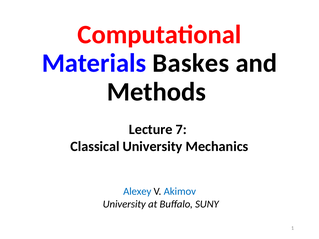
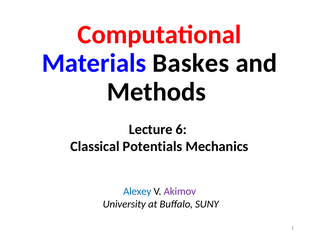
7: 7 -> 6 (181, 129)
Classical University: University -> Potentials (153, 146)
Akimov colour: blue -> purple (180, 192)
